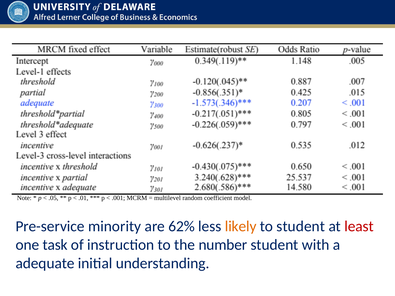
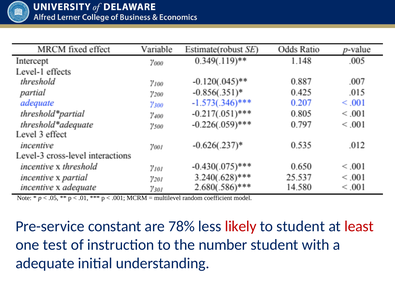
minority: minority -> constant (115, 227)
62%: 62% -> 78% (182, 227)
likely colour: orange -> red (241, 227)
task: task -> test (55, 245)
